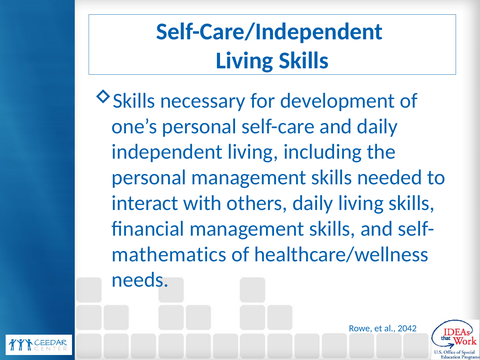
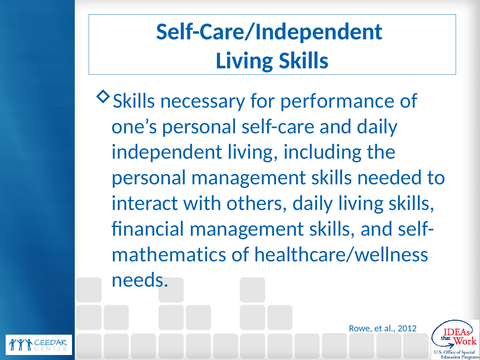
development: development -> performance (337, 101)
2042: 2042 -> 2012 (407, 328)
